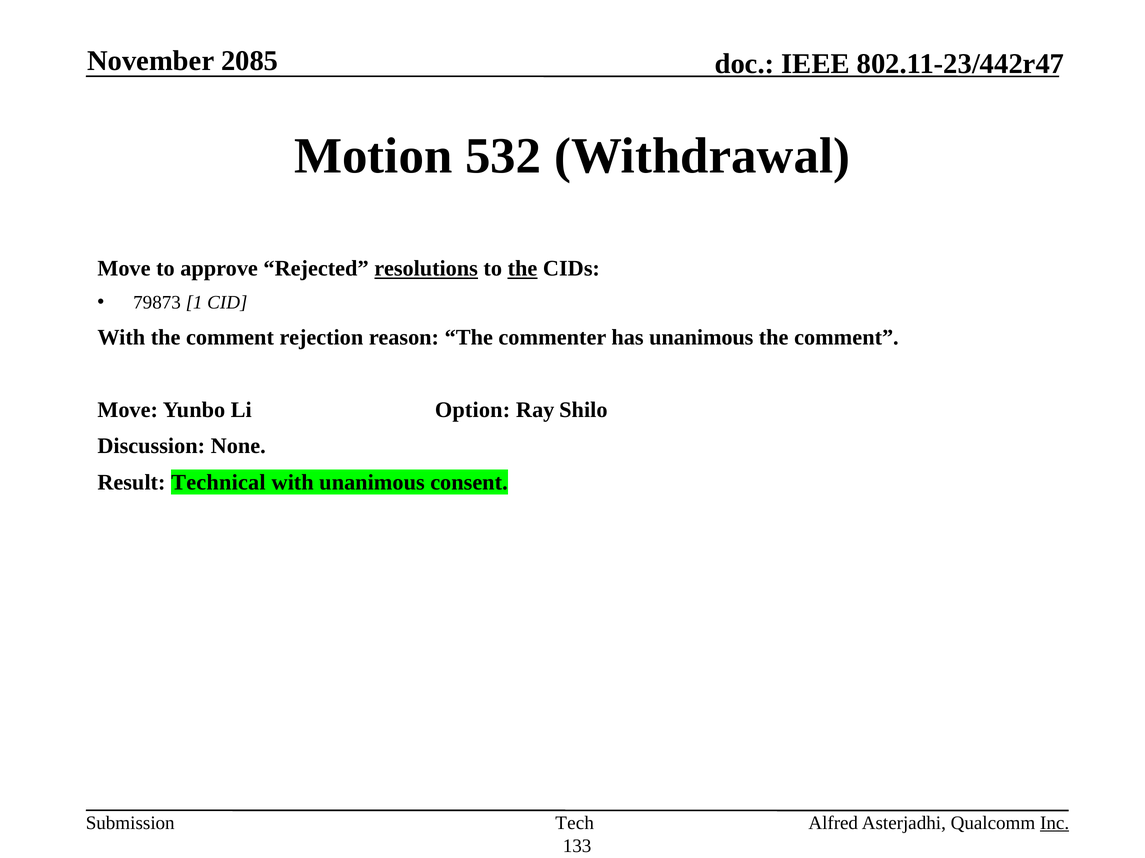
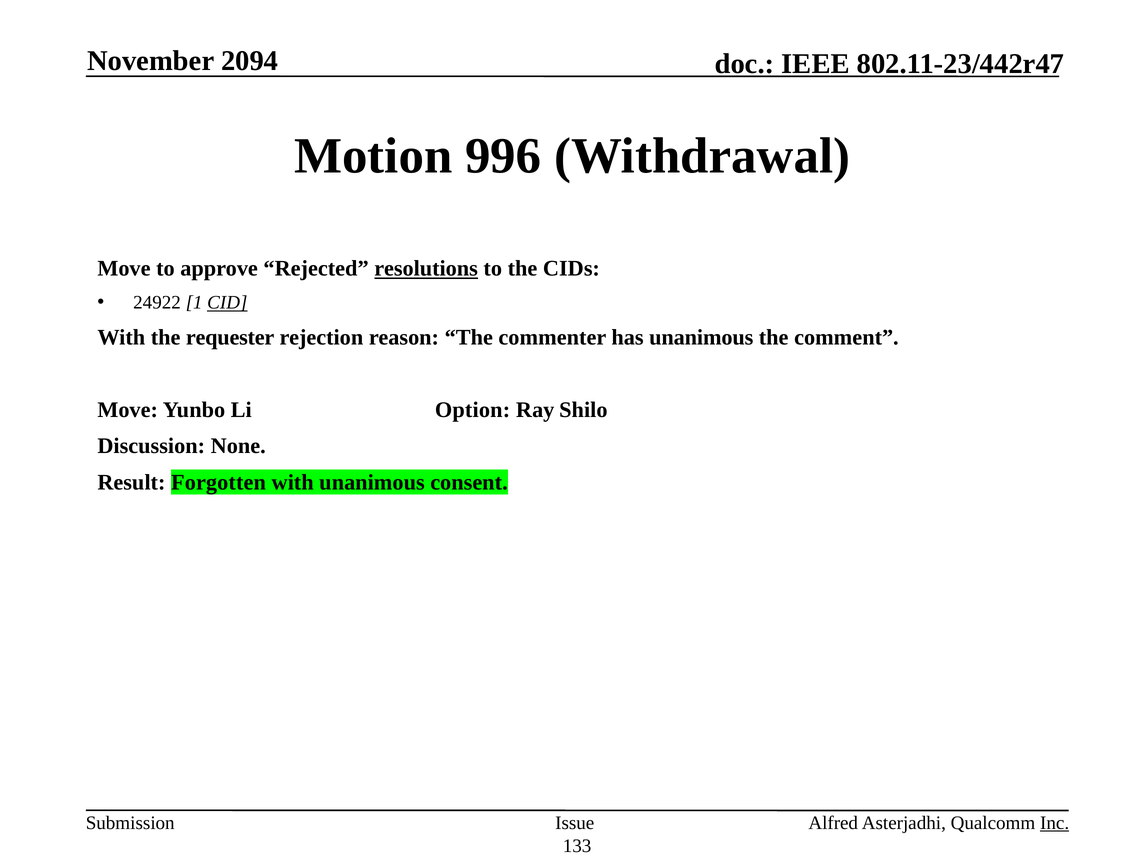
2085: 2085 -> 2094 (250, 61)
532: 532 -> 996 (503, 156)
the underline: present -> none (522, 269)
79873: 79873 -> 24922 (157, 303)
CID underline: none -> present (227, 303)
With the comment: comment -> requester (230, 338)
Technical: Technical -> Forgotten (218, 483)
Tech: Tech -> Issue (575, 824)
